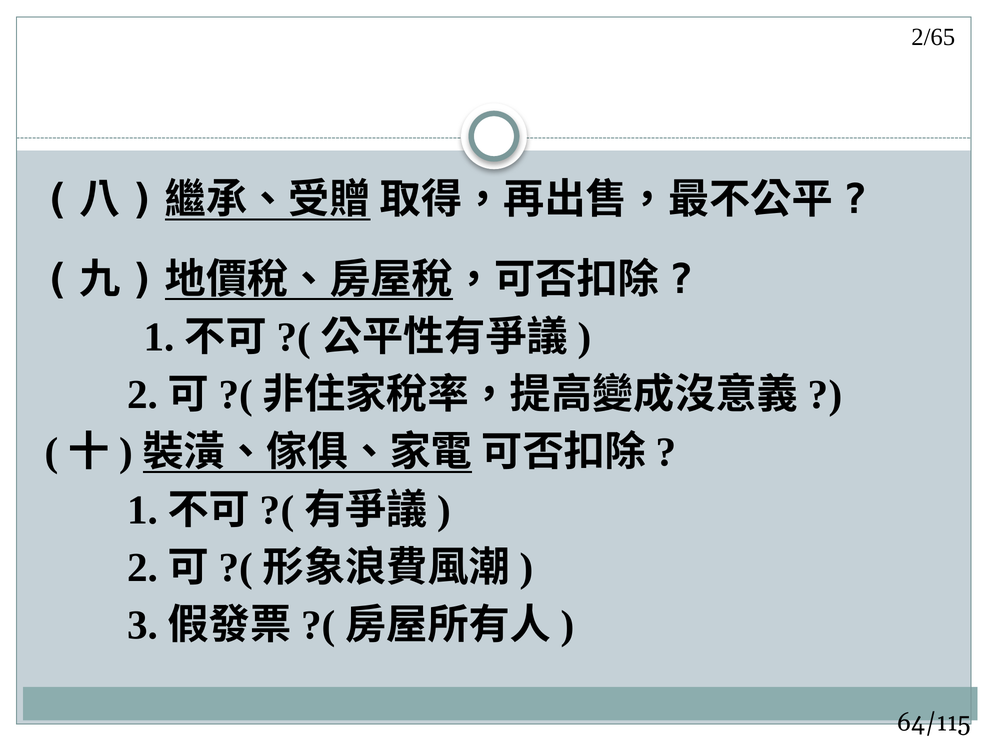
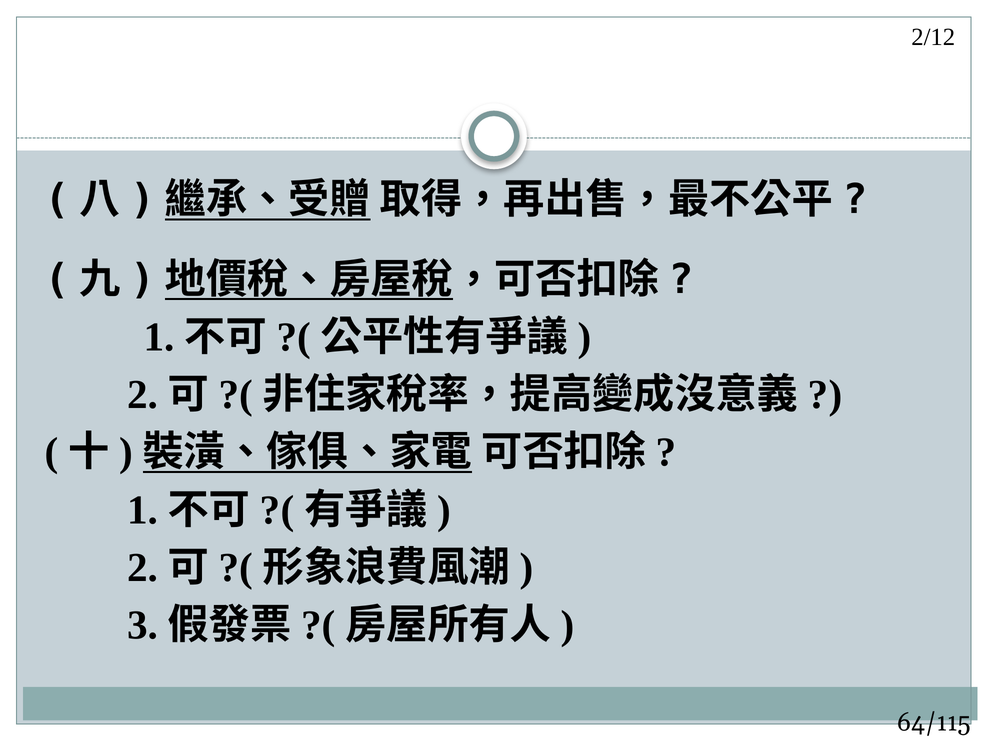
2/65: 2/65 -> 2/12 (933, 37)
